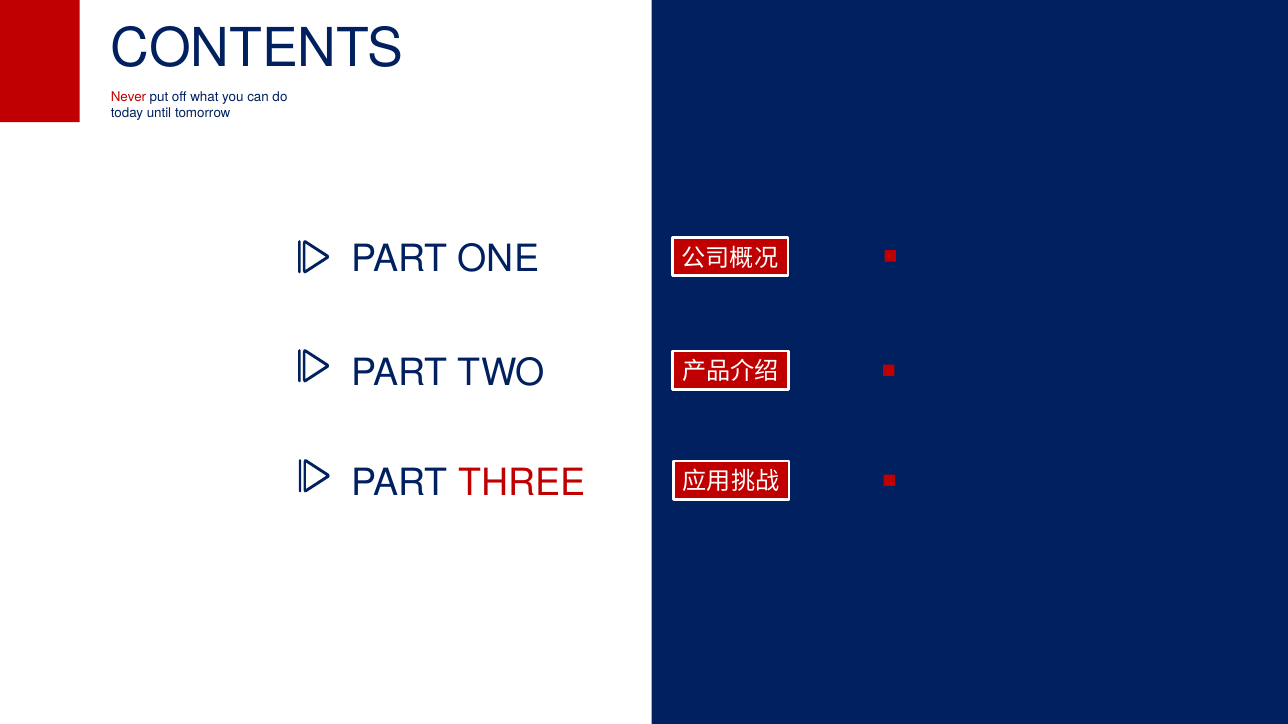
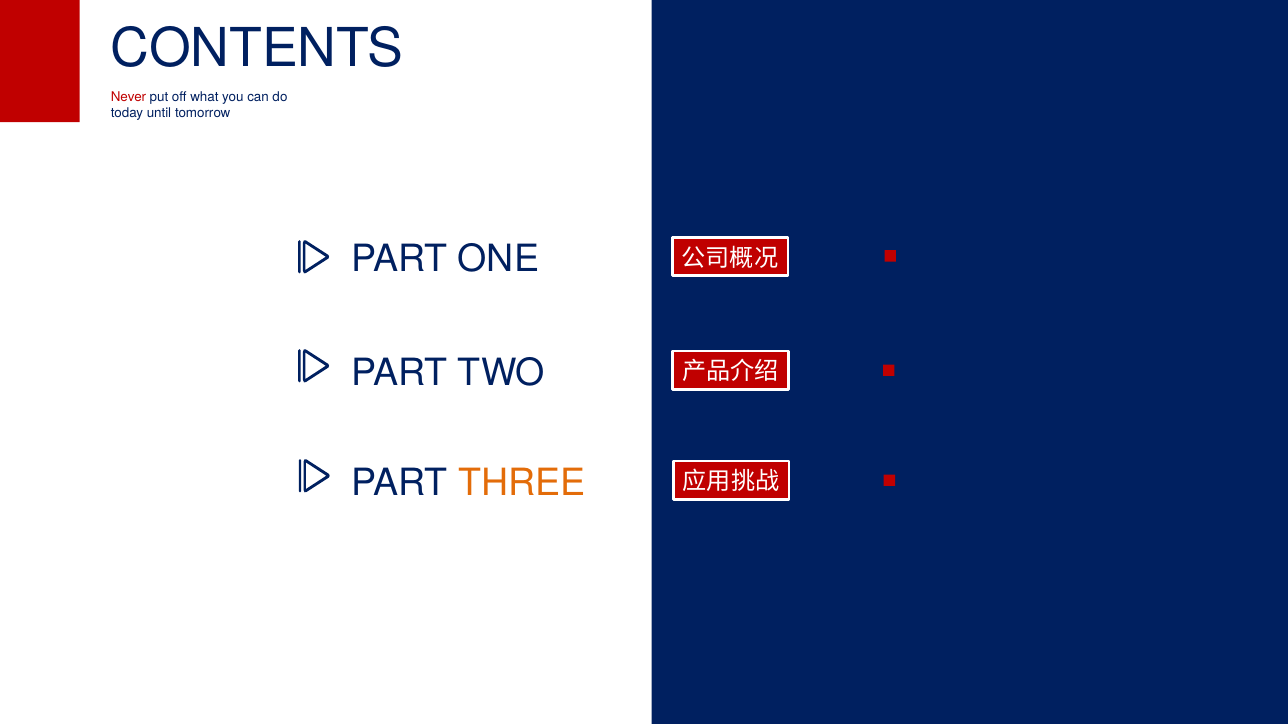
THREE colour: red -> orange (522, 483)
